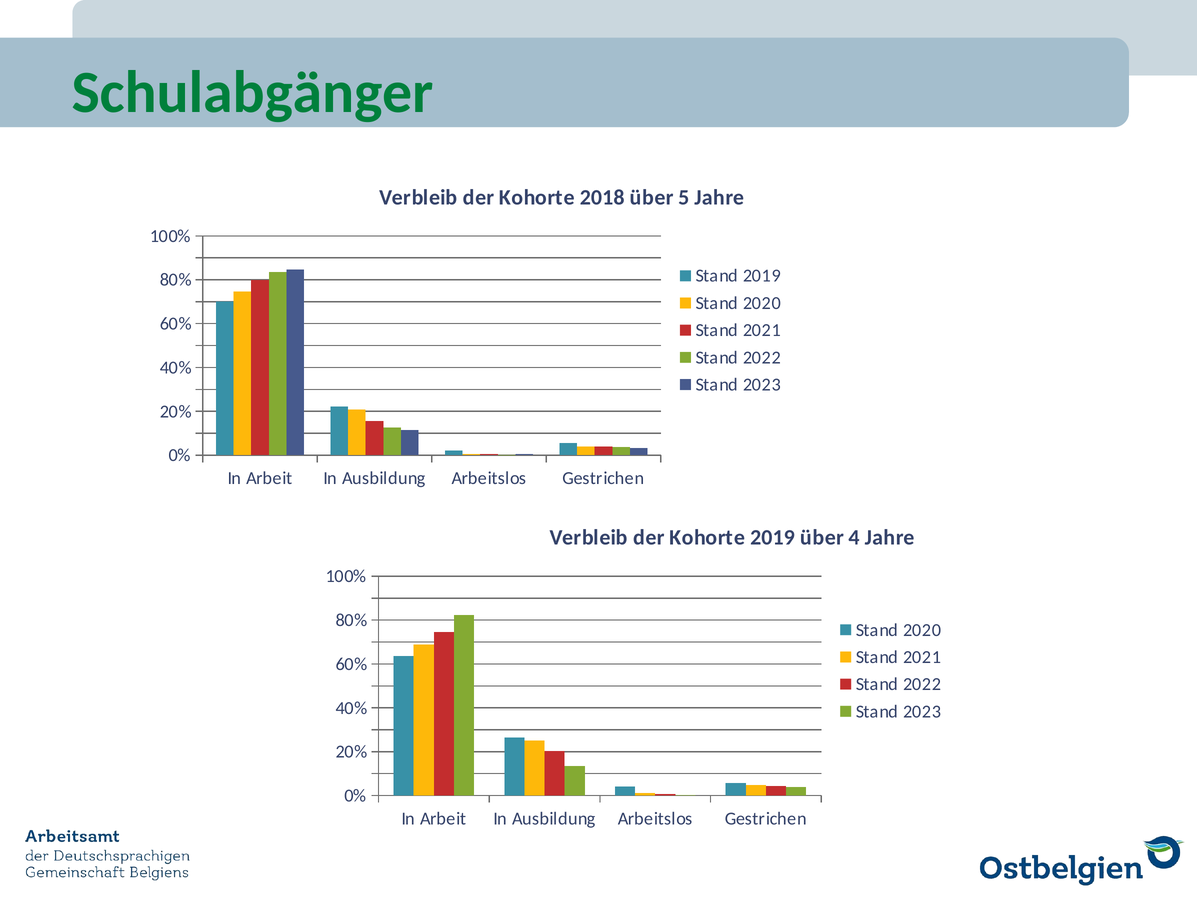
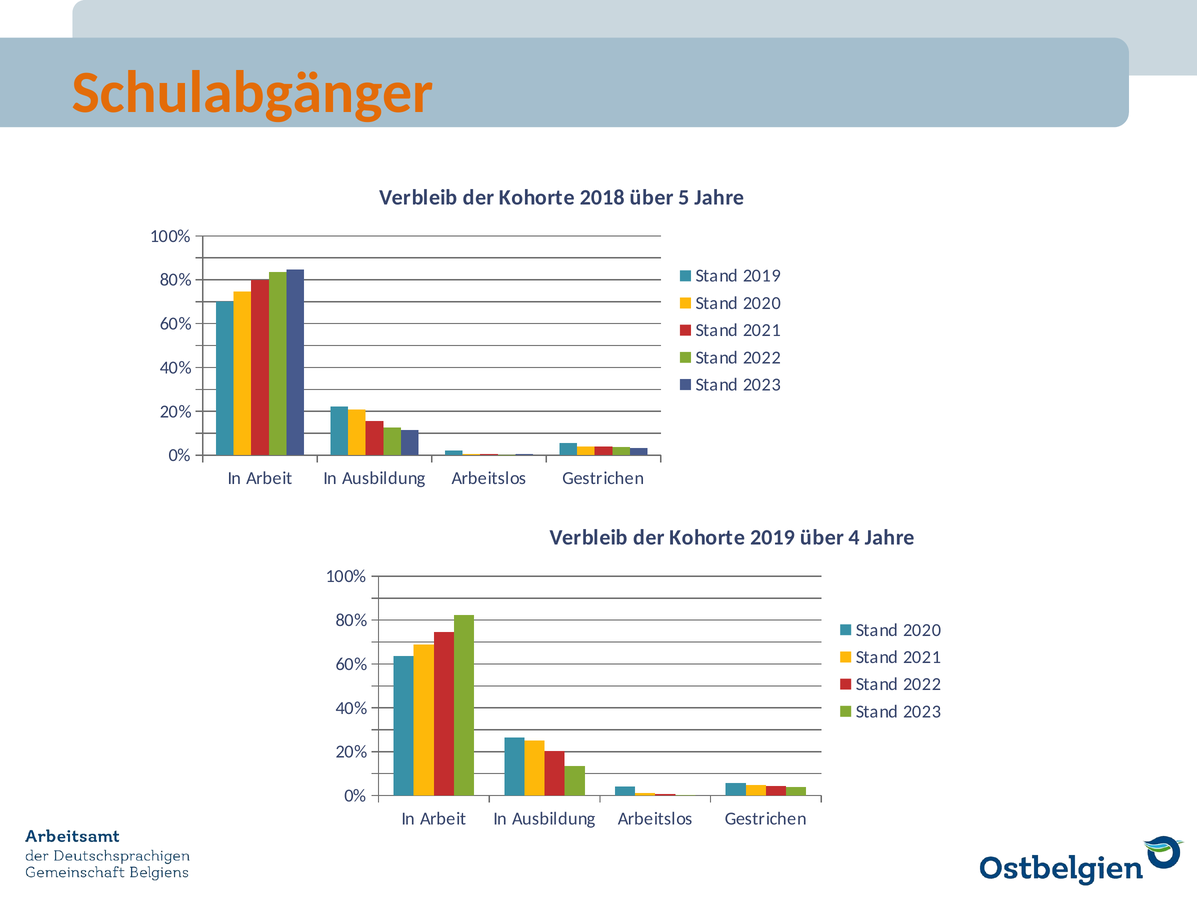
Schulabgänger colour: green -> orange (253, 92)
